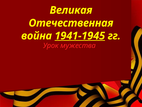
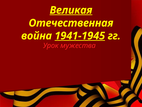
Великая underline: none -> present (71, 10)
